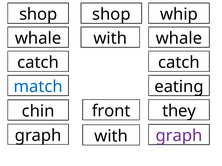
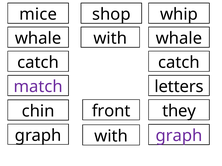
shop: shop -> mice (38, 14)
match colour: blue -> purple (38, 87)
eating: eating -> letters (179, 87)
